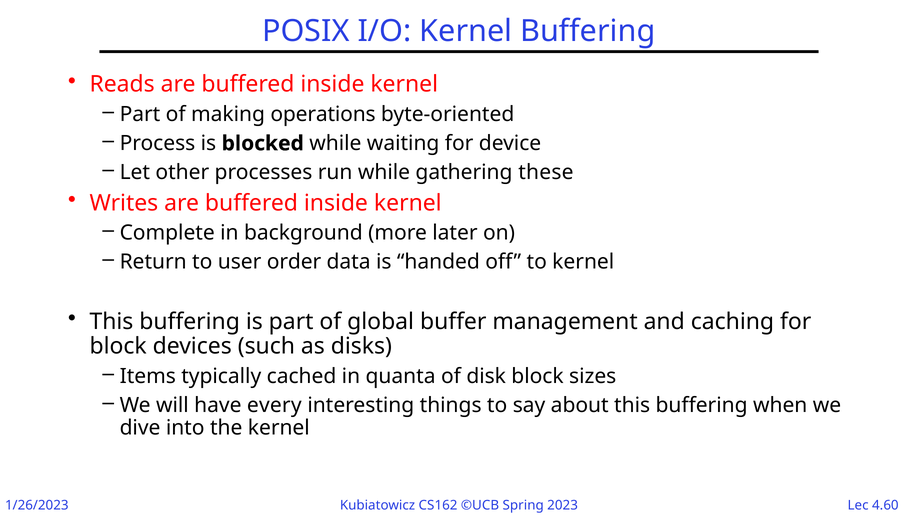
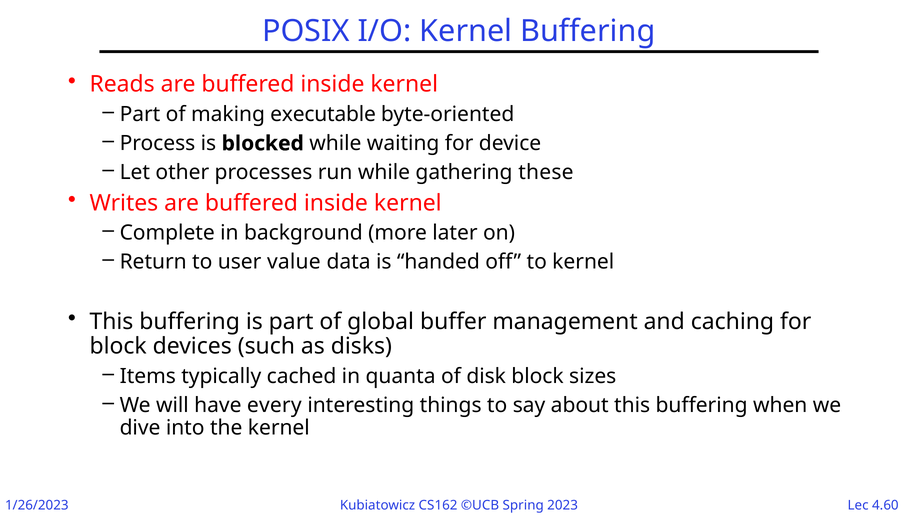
operations: operations -> executable (323, 114)
order: order -> value (294, 262)
